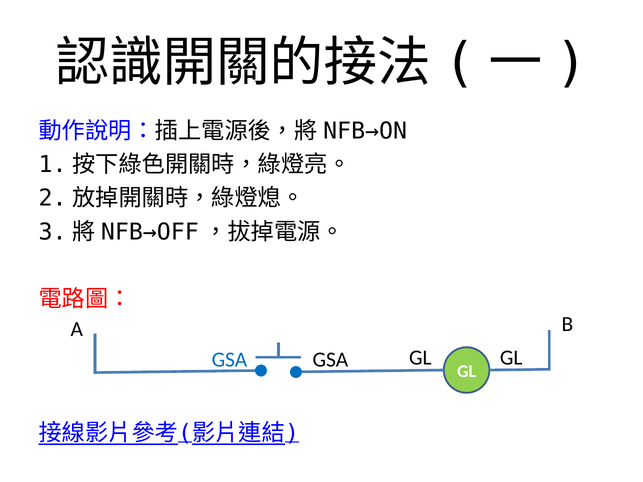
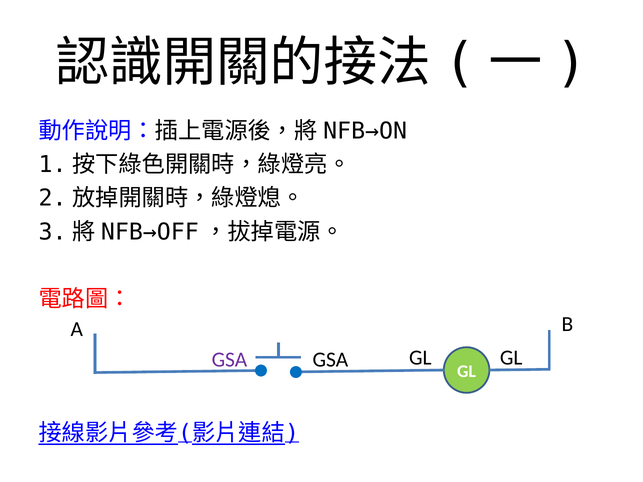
GSA colour: blue -> purple (229, 360)
